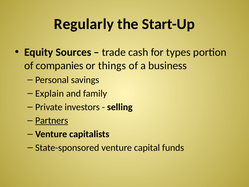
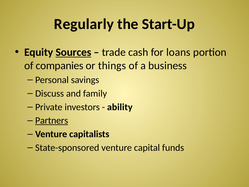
Sources underline: none -> present (73, 52)
types: types -> loans (178, 52)
Explain: Explain -> Discuss (50, 93)
selling: selling -> ability (120, 107)
